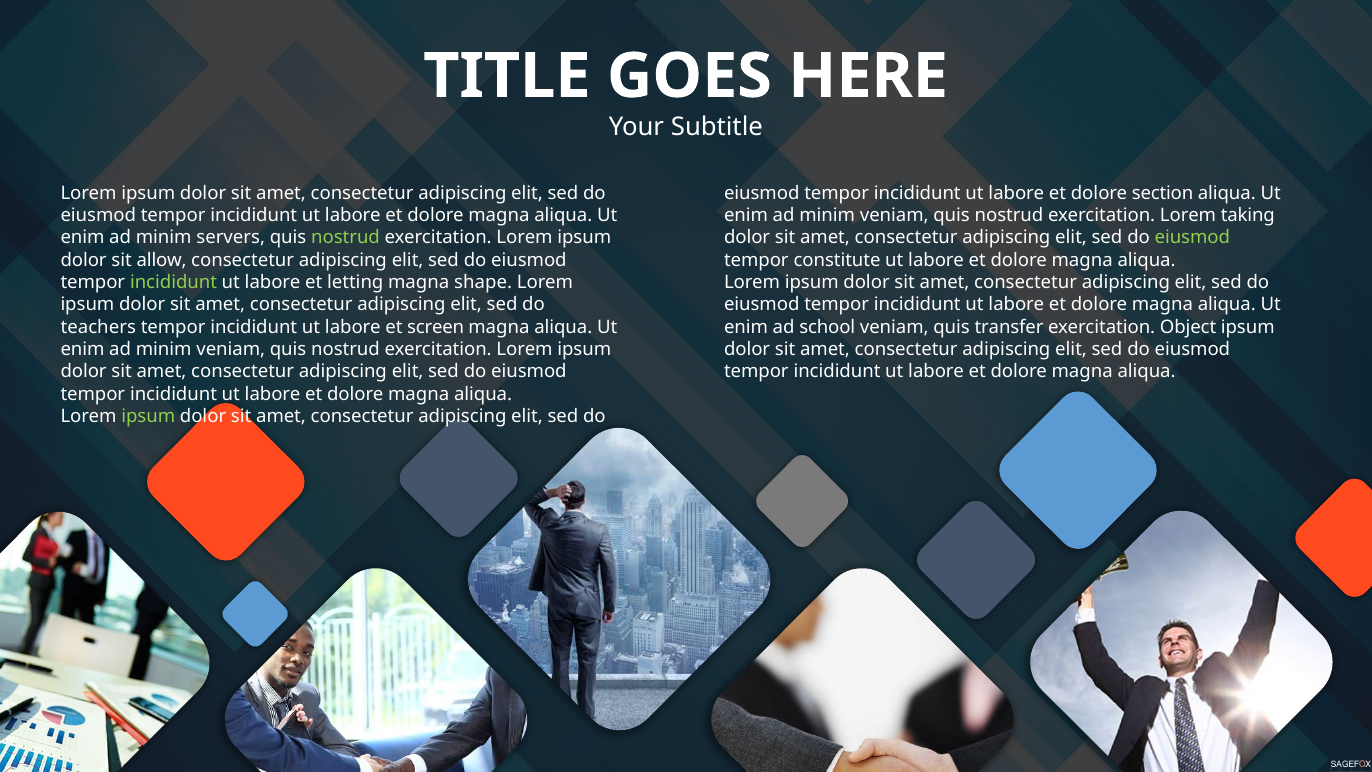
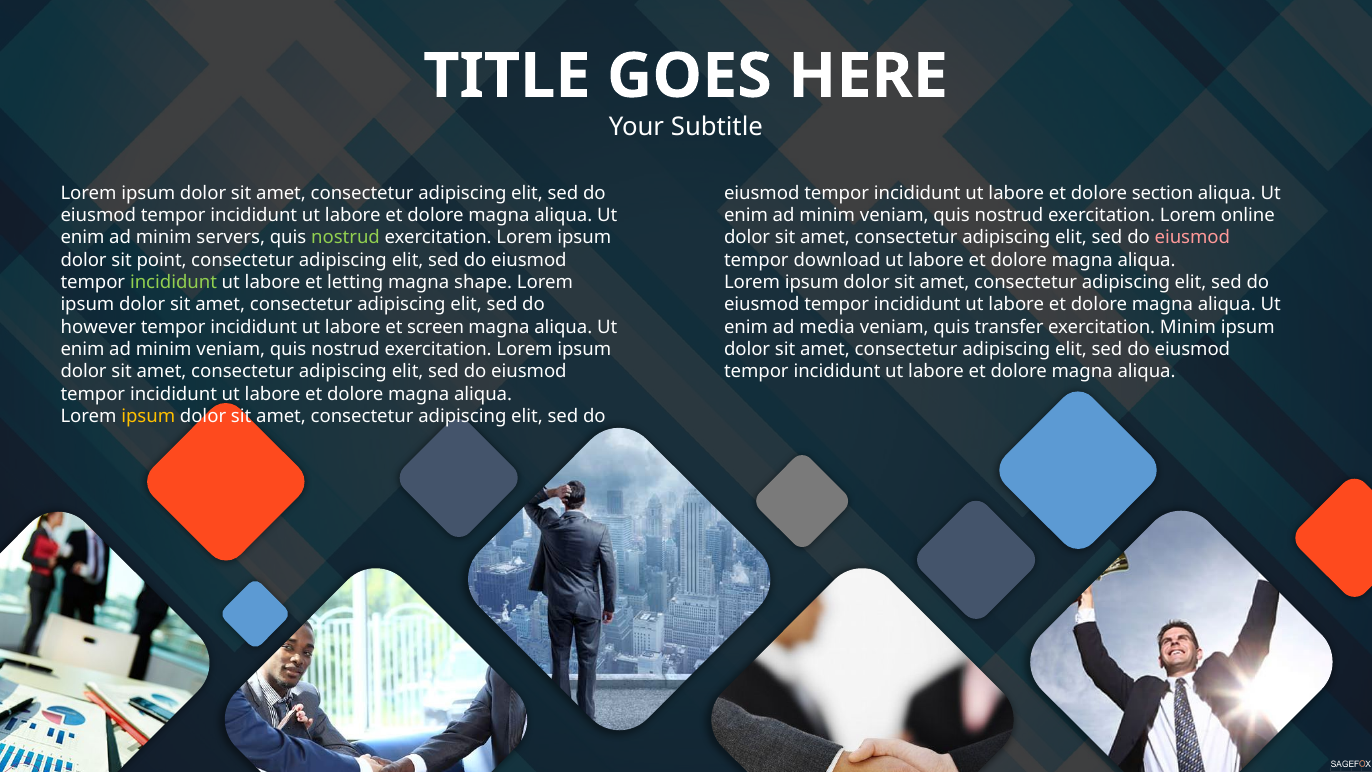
taking: taking -> online (1248, 215)
eiusmod colour: light green -> pink (1192, 238)
allow: allow -> point (162, 260)
constitute: constitute -> download (837, 260)
teachers: teachers -> however (98, 327)
school: school -> media (827, 327)
exercitation Object: Object -> Minim (1188, 327)
ipsum colour: light green -> yellow (148, 416)
